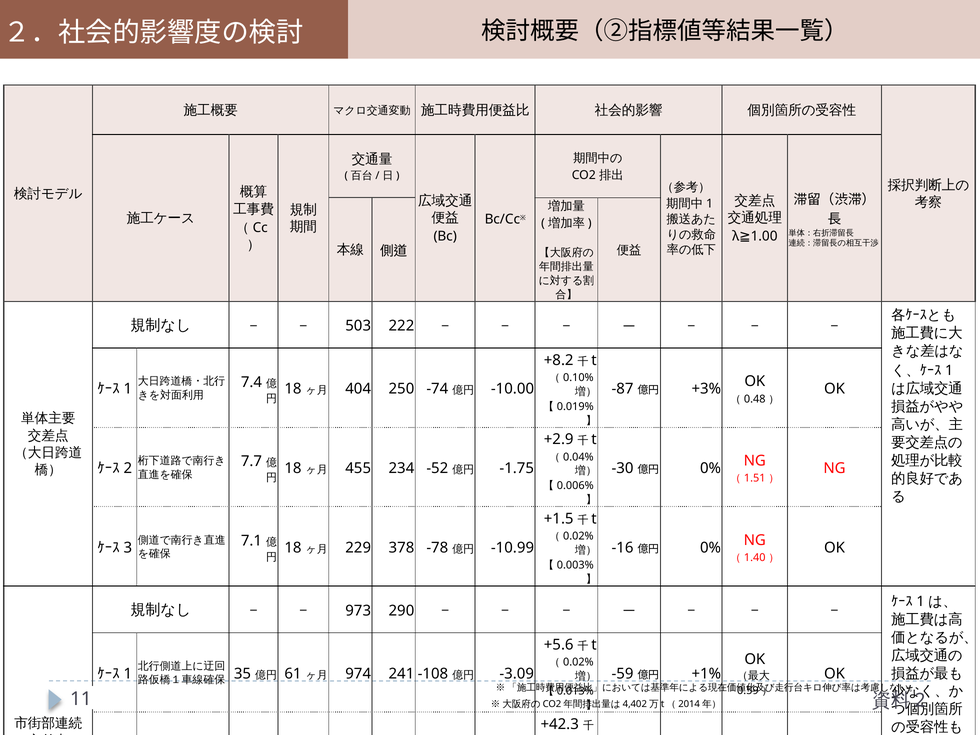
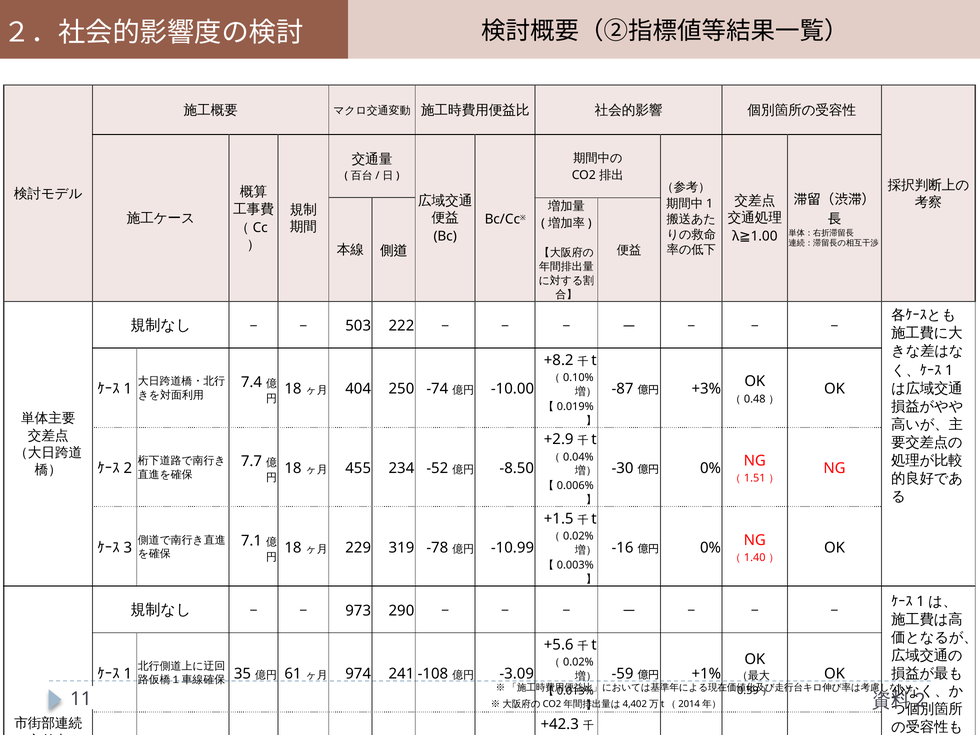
-1.75: -1.75 -> -8.50 (517, 468)
378: 378 -> 319 (401, 548)
